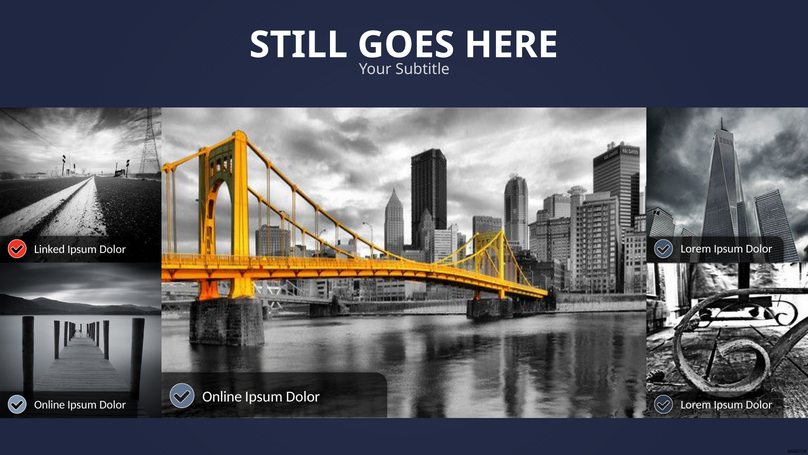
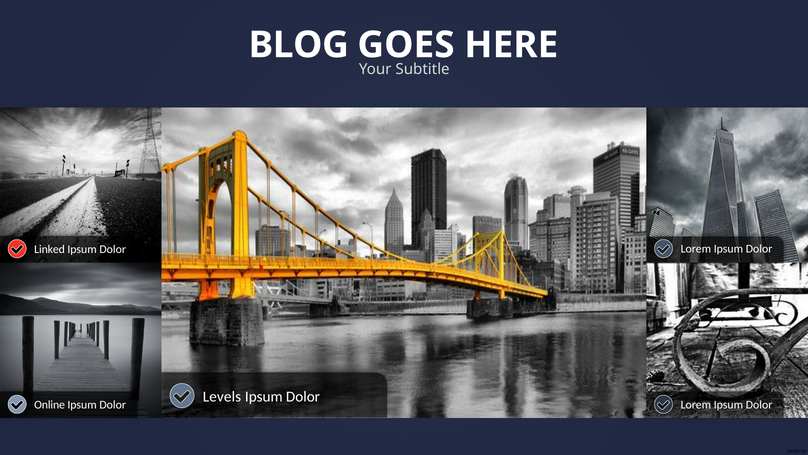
STILL: STILL -> BLOG (299, 45)
Online: Online -> Levels (222, 396)
